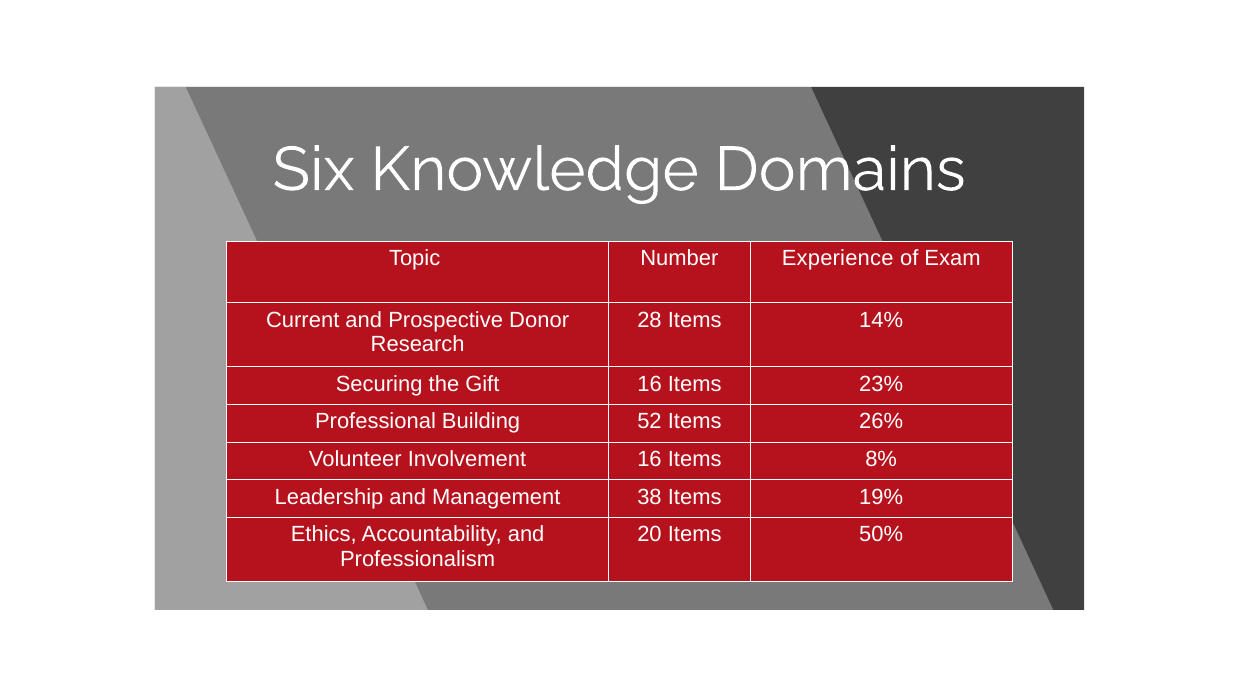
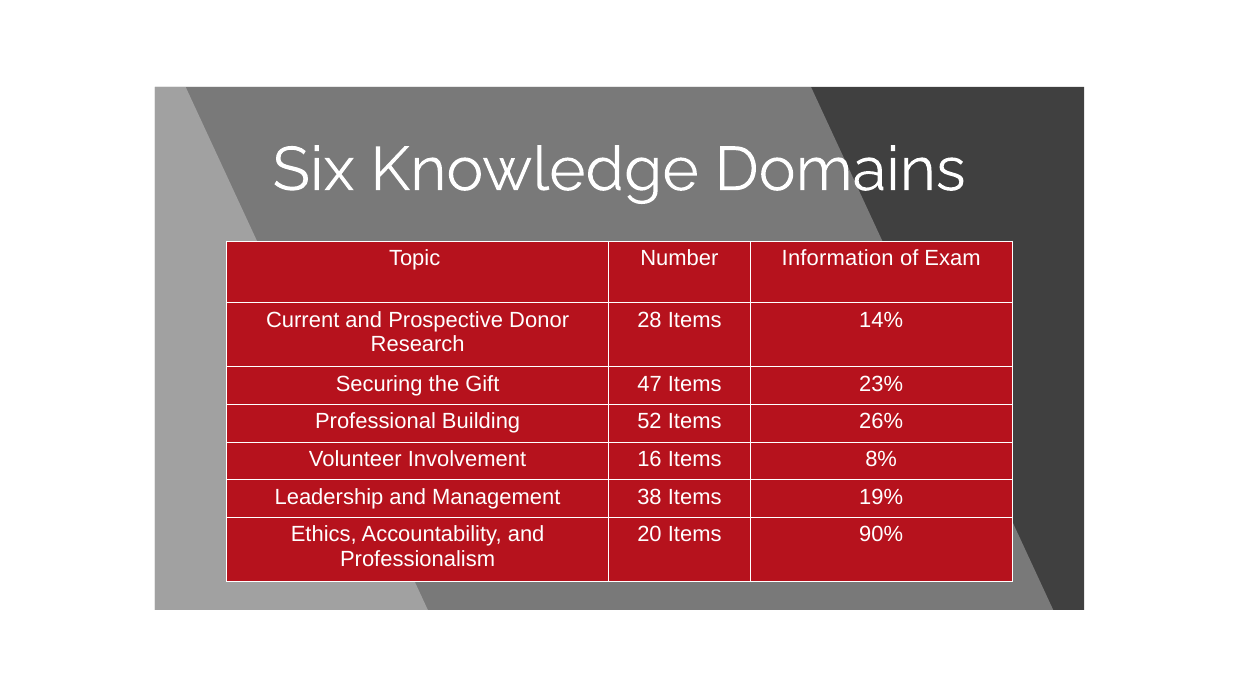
Experience: Experience -> Information (838, 258)
Gift 16: 16 -> 47 (650, 384)
50%: 50% -> 90% (881, 535)
